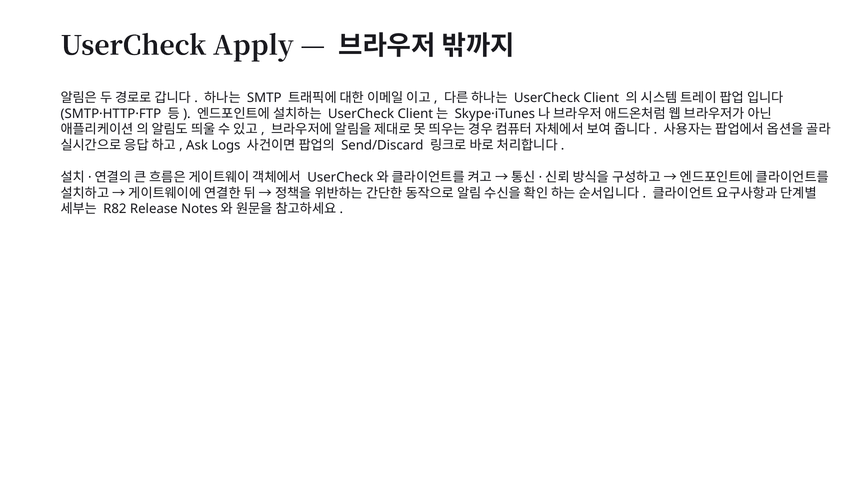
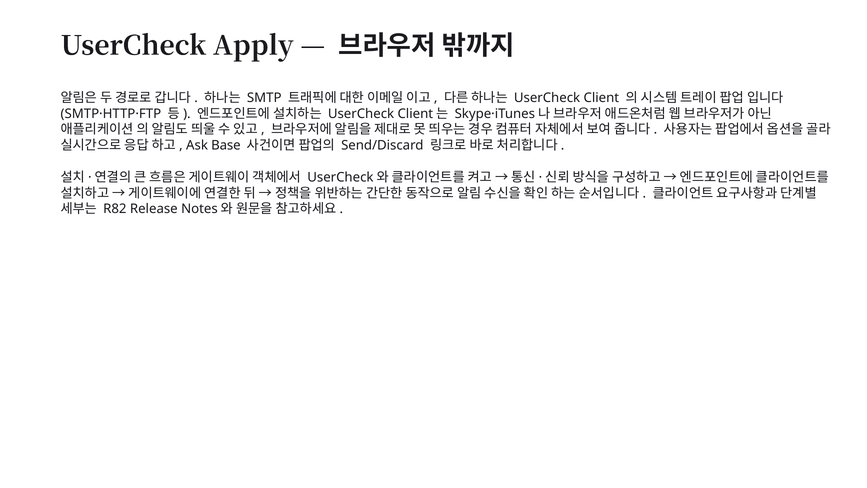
Logs: Logs -> Base (226, 145)
